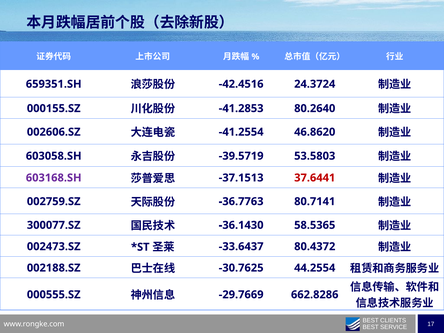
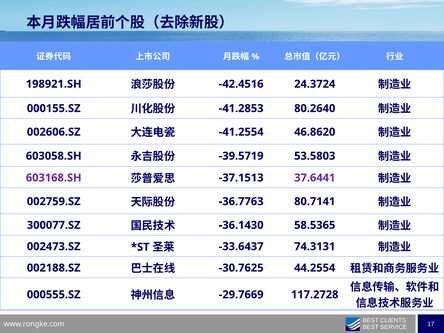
659351.SH: 659351.SH -> 198921.SH (54, 84)
37.6441 colour: red -> purple (315, 178)
80.4372: 80.4372 -> 74.3131 (315, 247)
662.8286: 662.8286 -> 117.2728 (315, 295)
